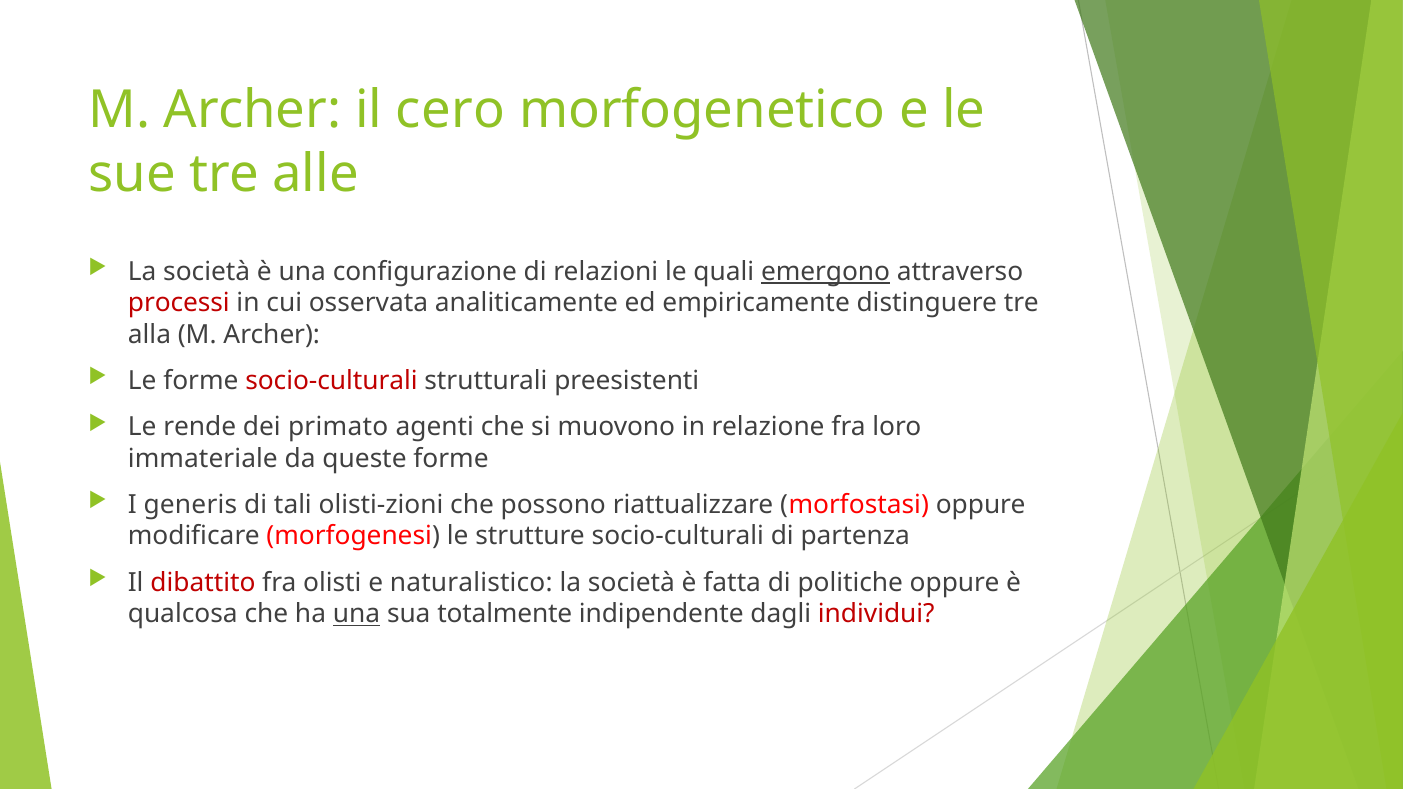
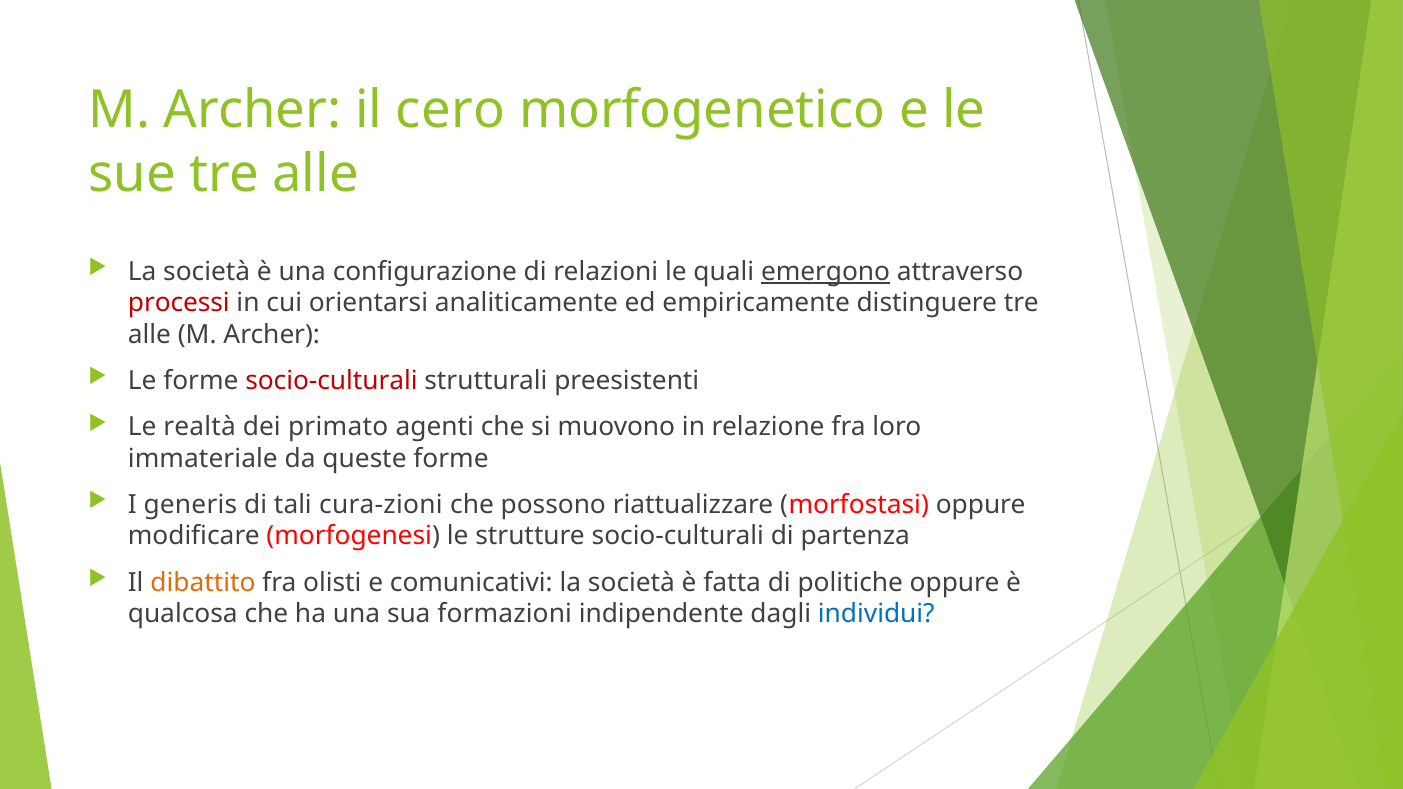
osservata: osservata -> orientarsi (368, 303)
alla: alla -> alle (149, 335)
rende: rende -> realtà (200, 427)
olisti-zioni: olisti-zioni -> cura-zioni (381, 505)
dibattito colour: red -> orange (203, 583)
naturalistico: naturalistico -> comunicativi (471, 583)
una underline: present -> none (357, 614)
totalmente: totalmente -> formazioni (505, 614)
individui colour: red -> blue (876, 614)
